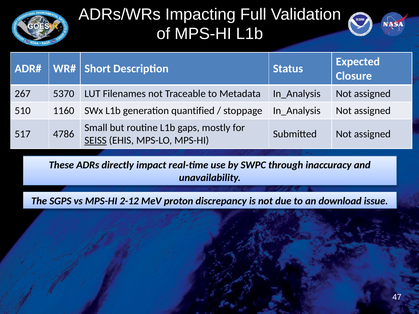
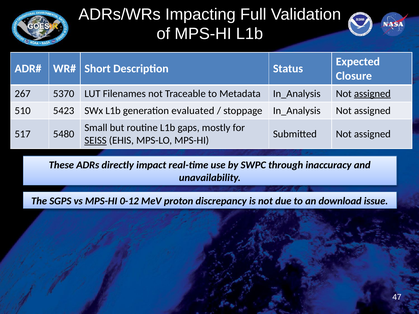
assigned underline: none -> present (372, 94)
1160: 1160 -> 5423 (64, 111)
quantified: quantified -> evaluated (193, 111)
4786: 4786 -> 5480 (64, 134)
2-12: 2-12 -> 0-12 (129, 201)
